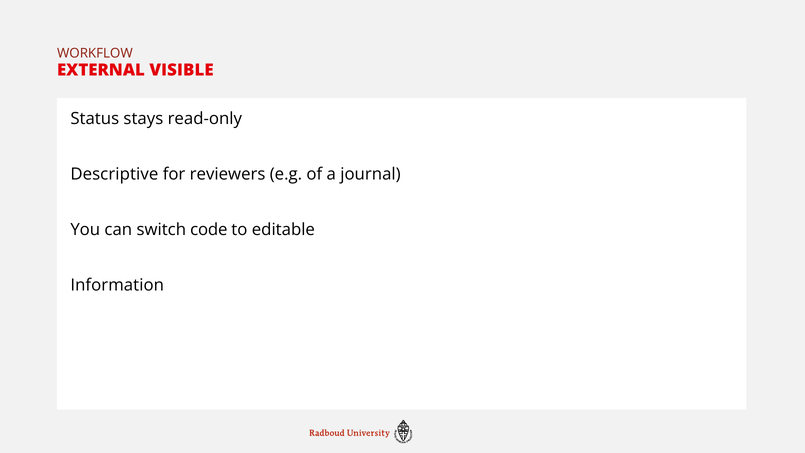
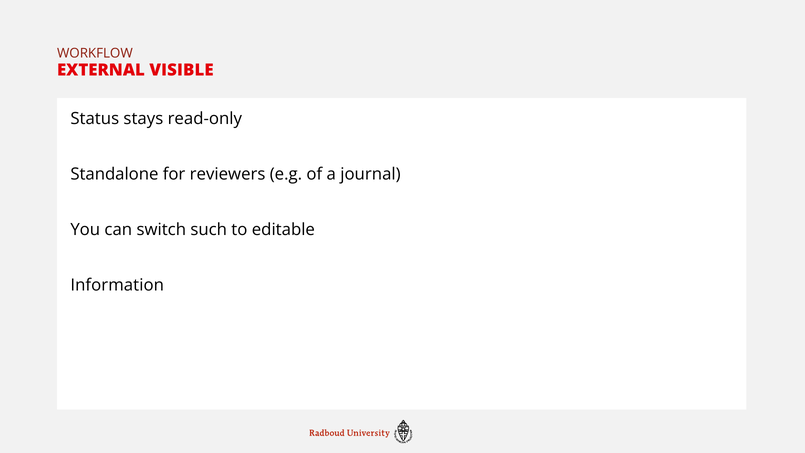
Descriptive: Descriptive -> Standalone (114, 174)
code: code -> such (209, 230)
